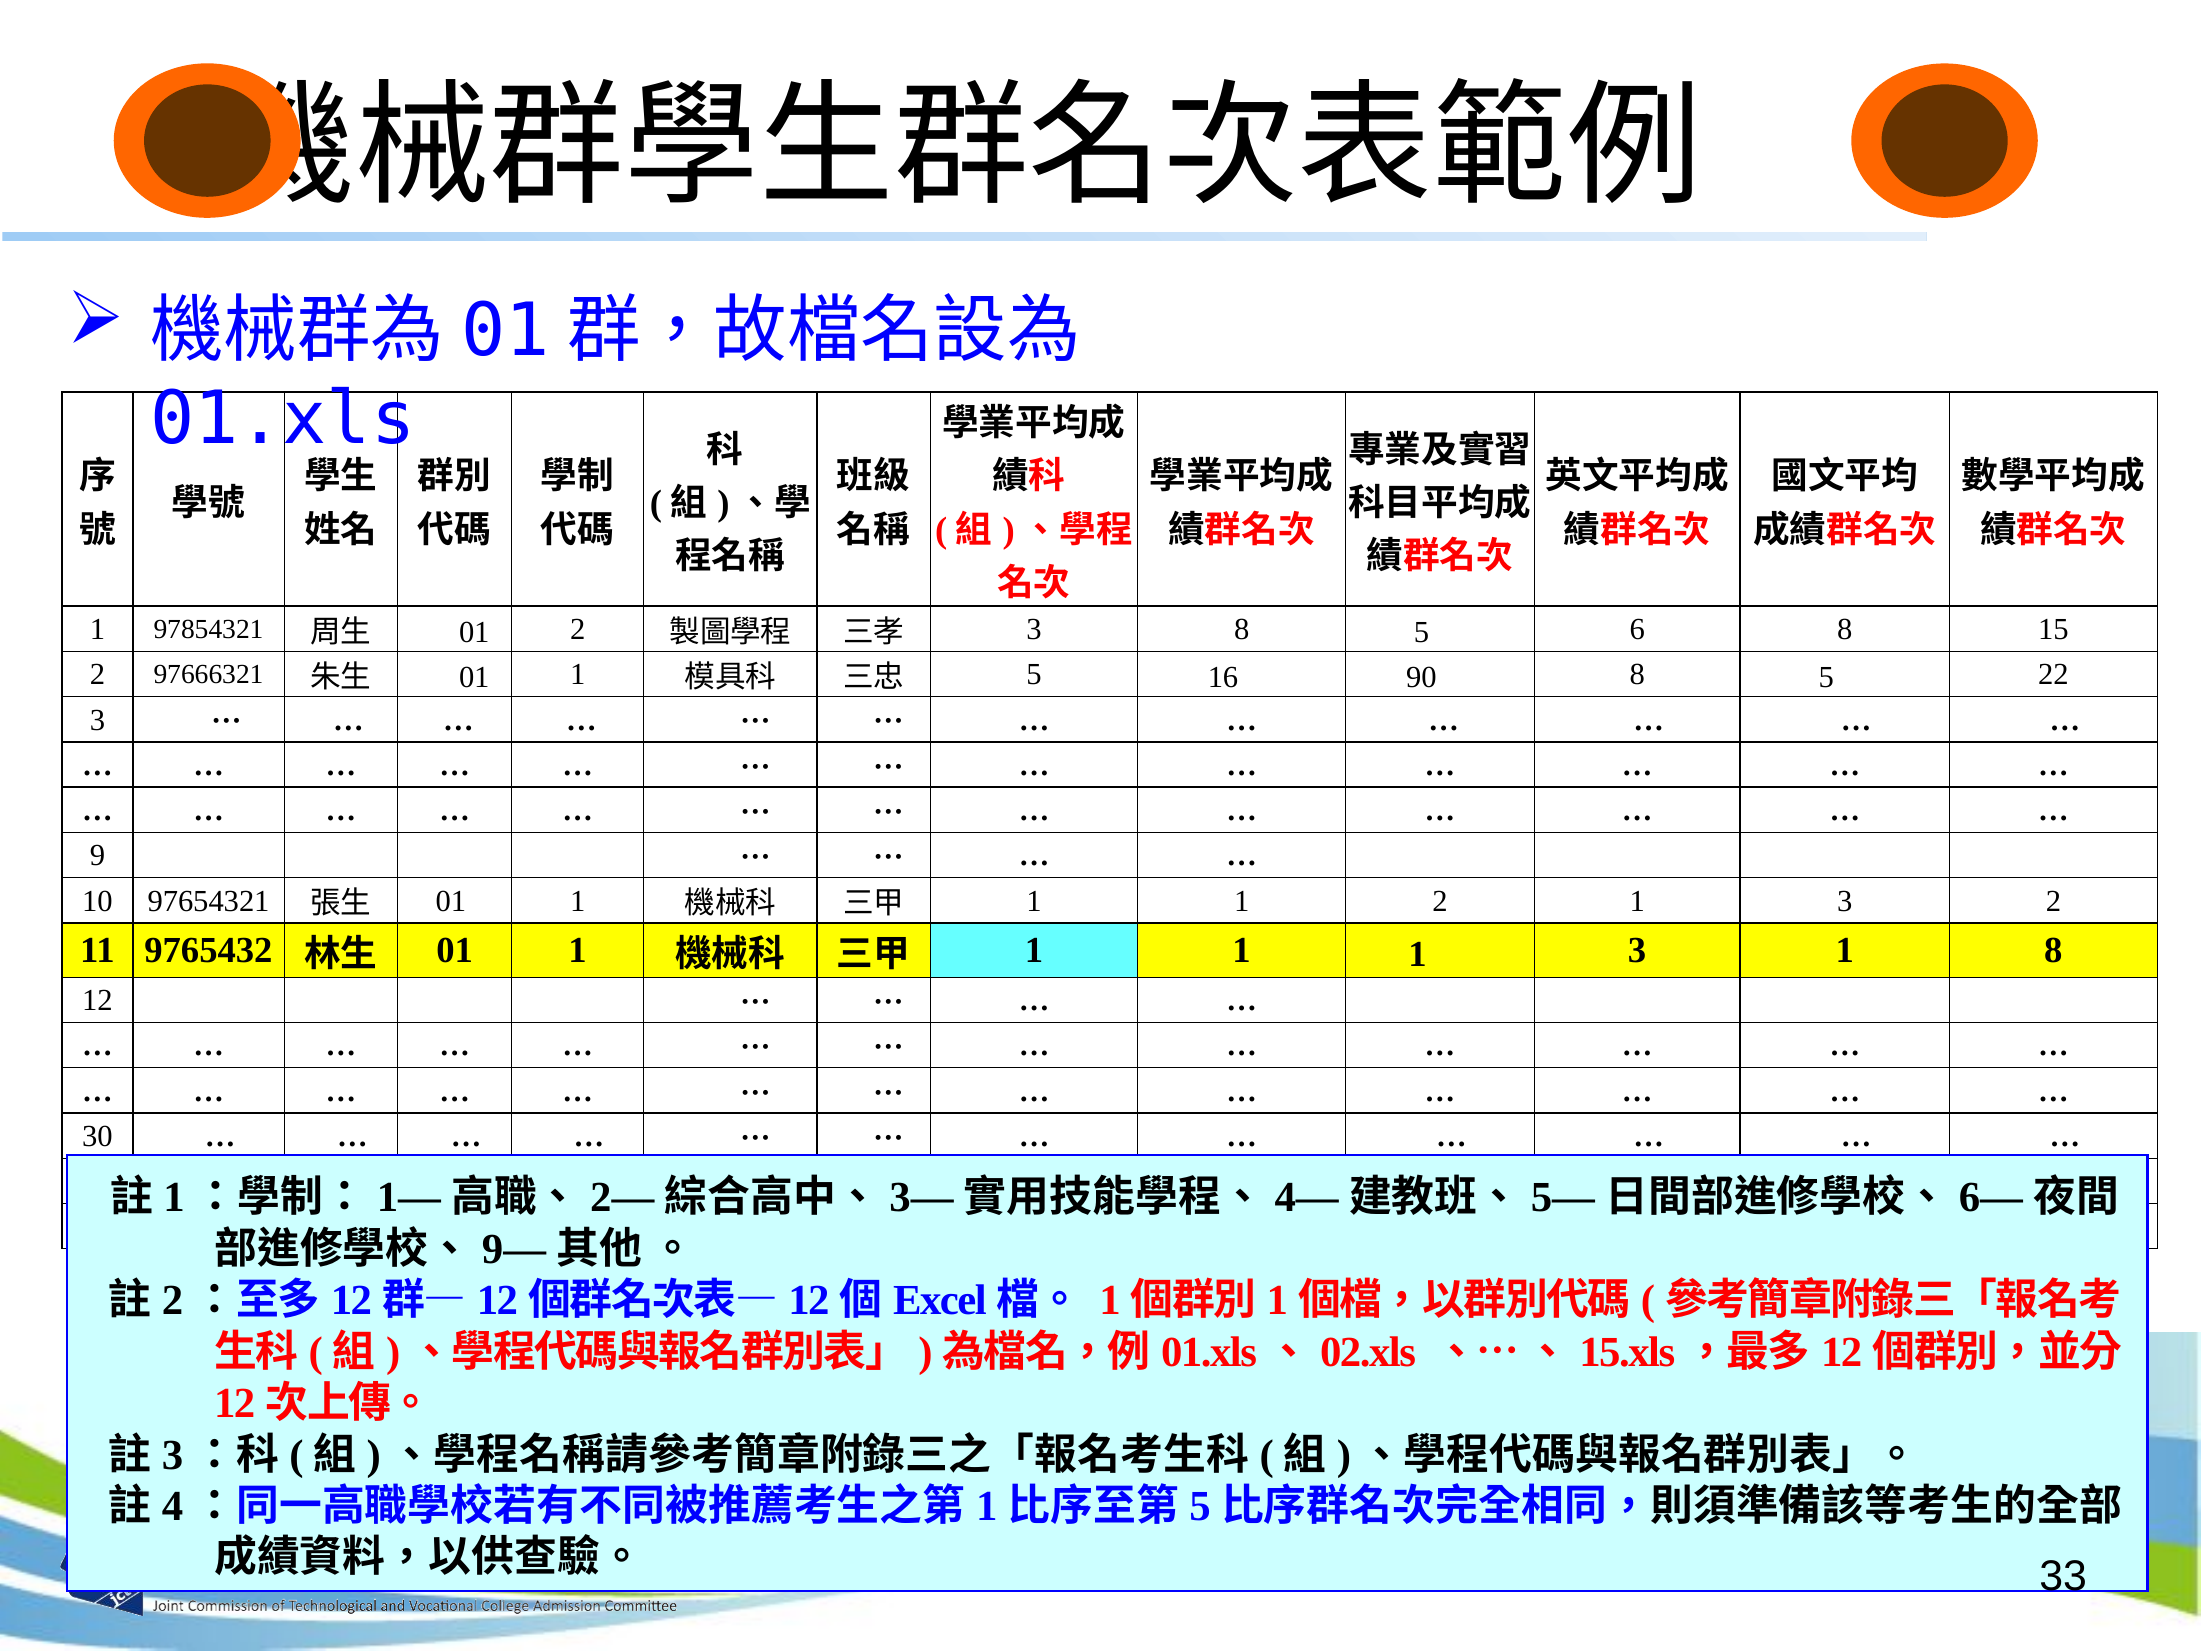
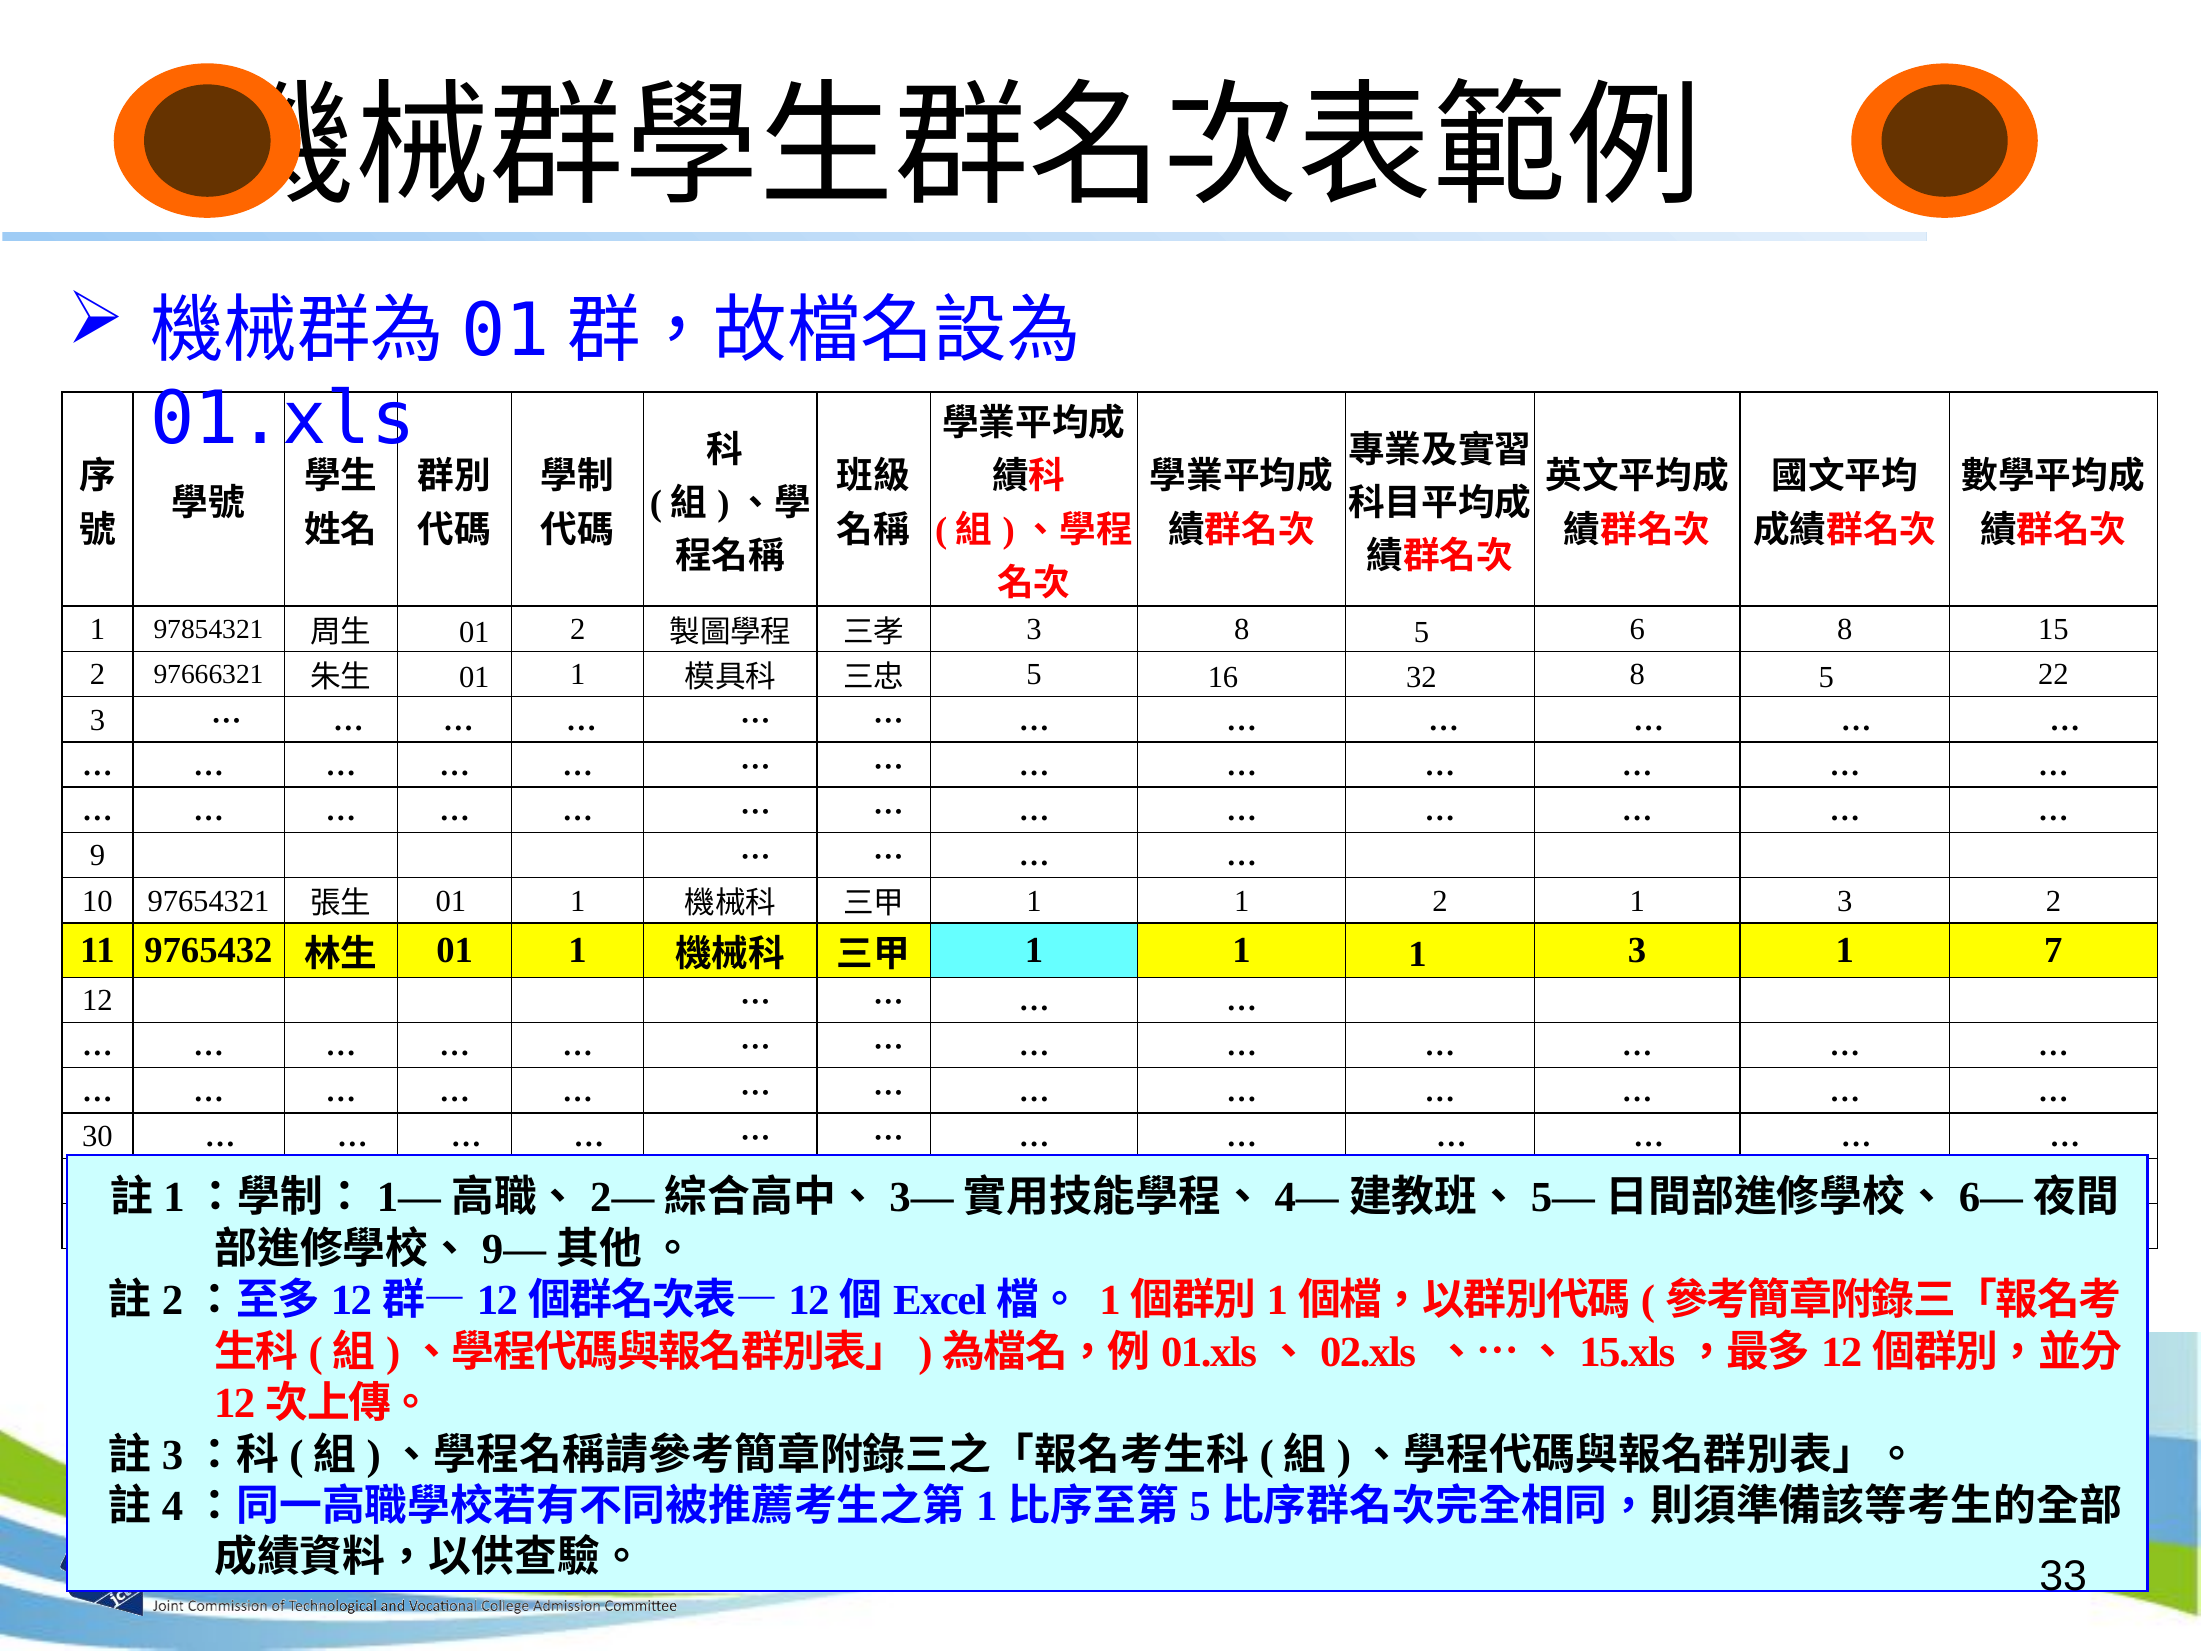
16 90: 90 -> 32 (1421, 678)
1 8: 8 -> 7 (2053, 951)
